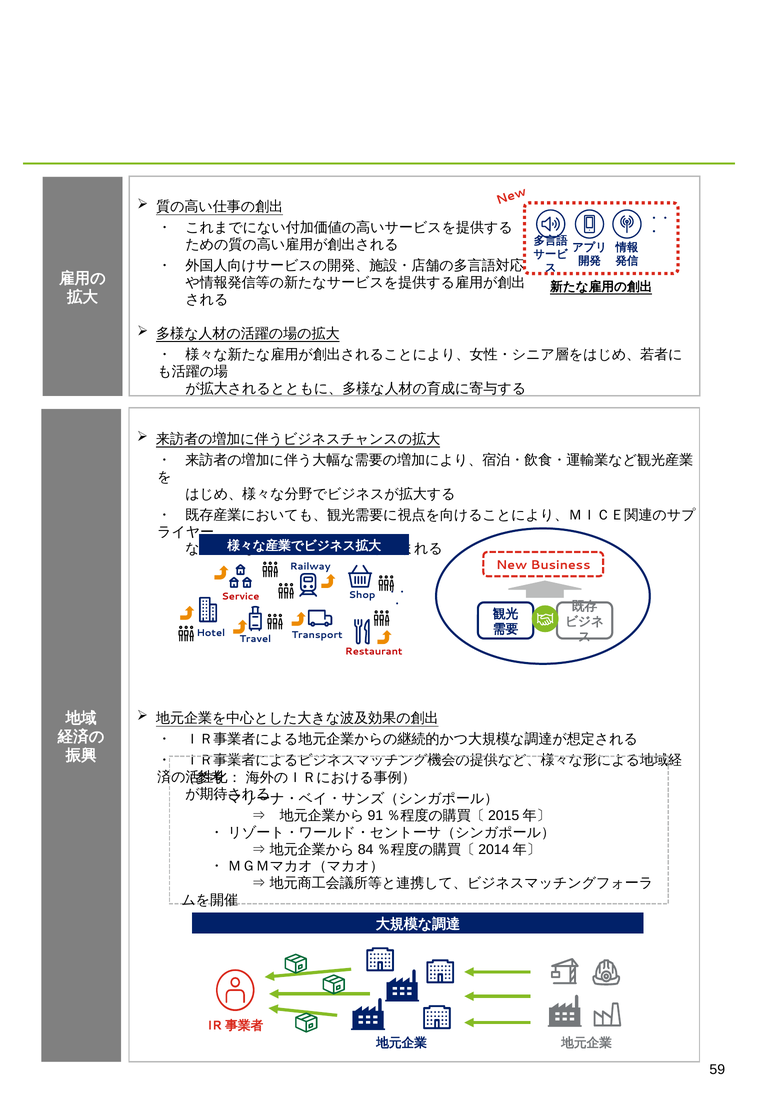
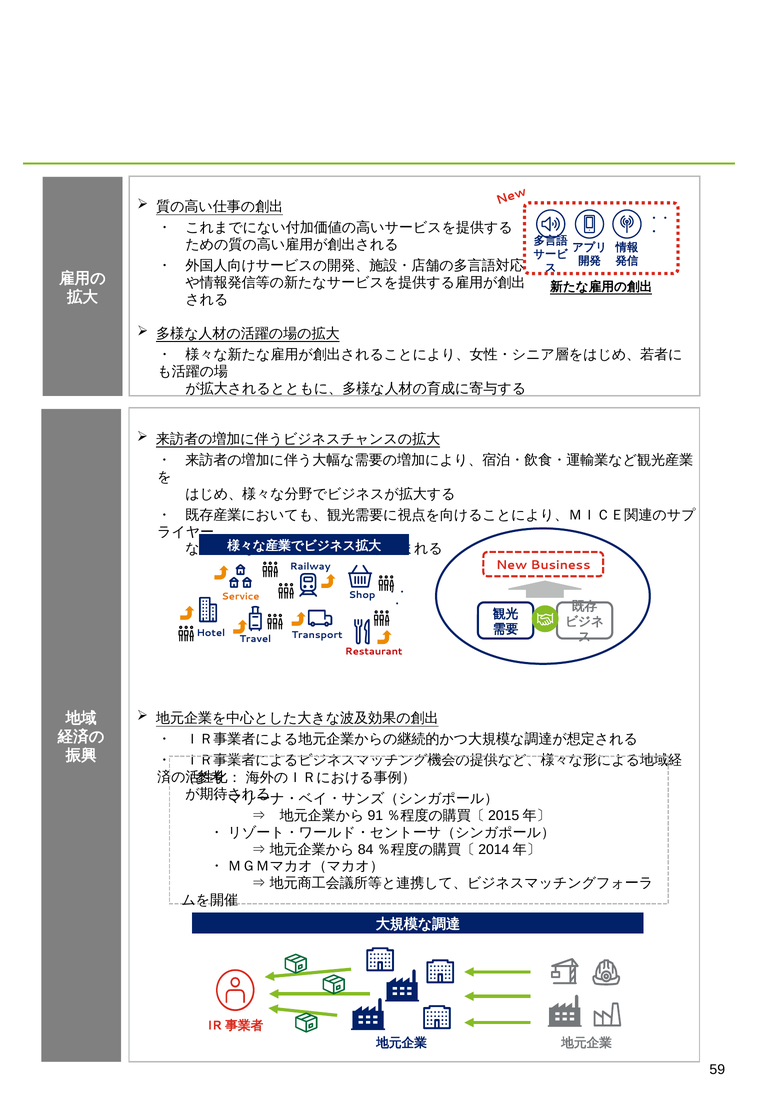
Service colour: red -> orange (240, 597)
